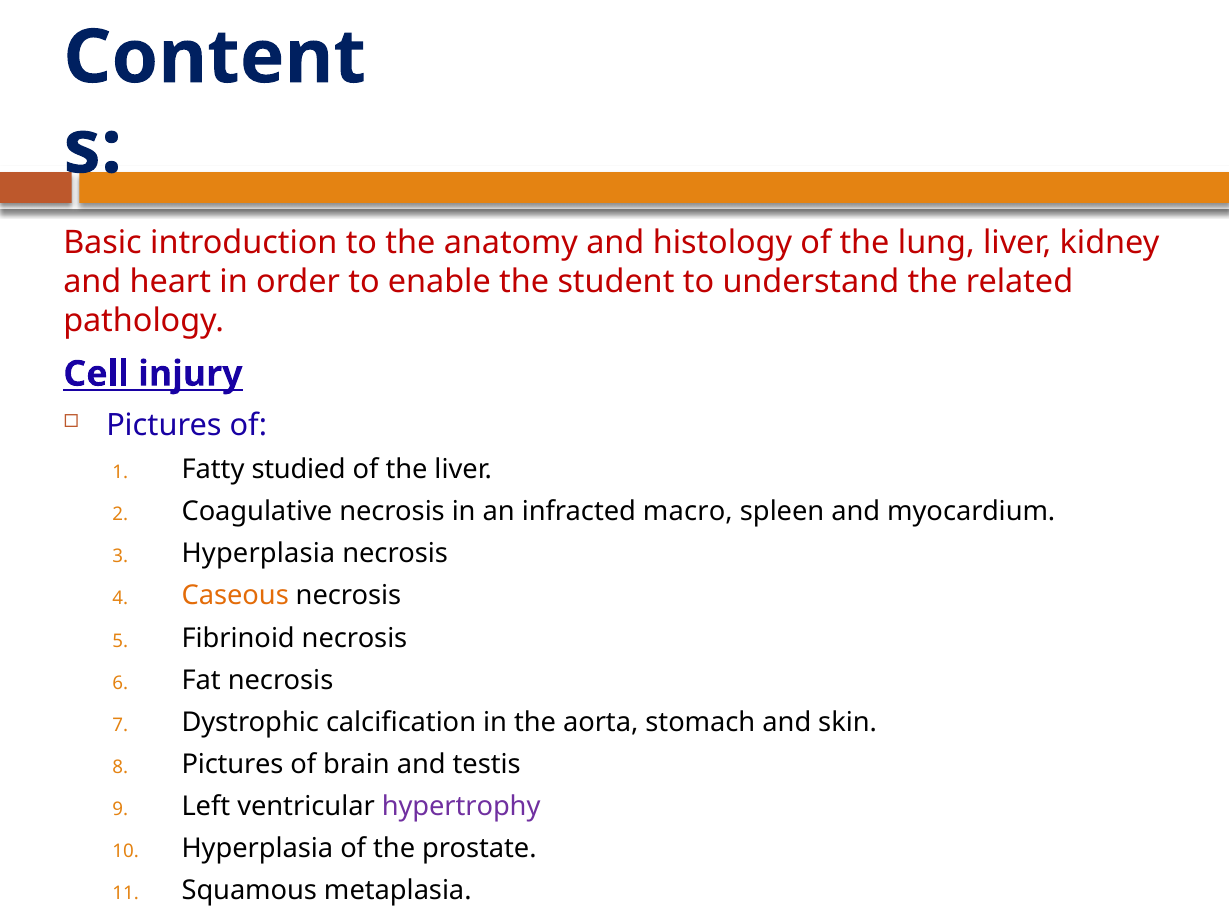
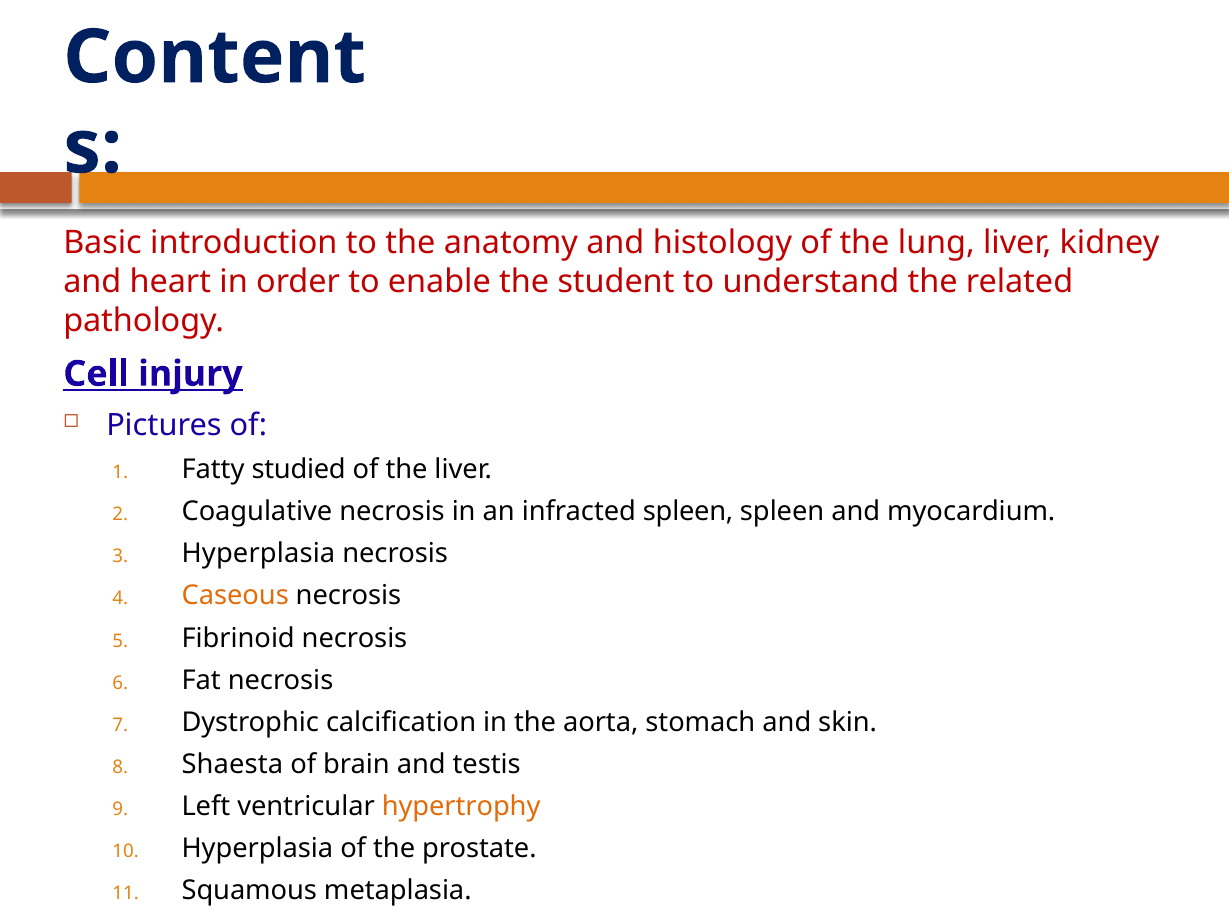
infracted macro: macro -> spleen (688, 511)
Pictures: Pictures -> Shaesta (232, 764)
hypertrophy colour: purple -> orange (461, 806)
